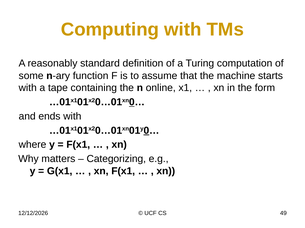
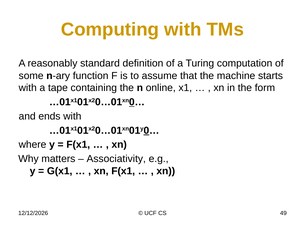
Categorizing: Categorizing -> Associativity (116, 159)
